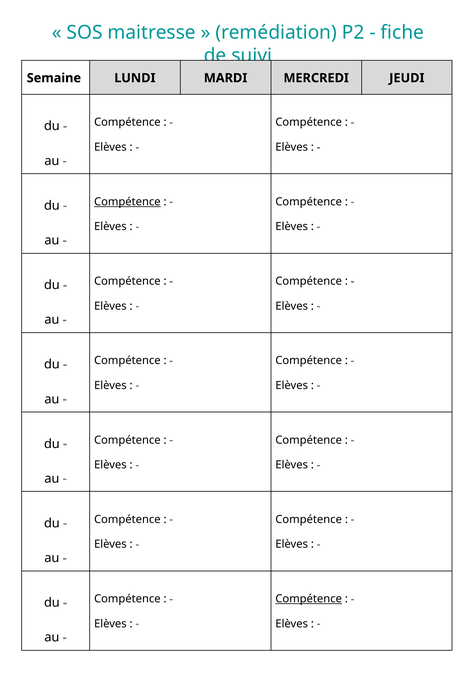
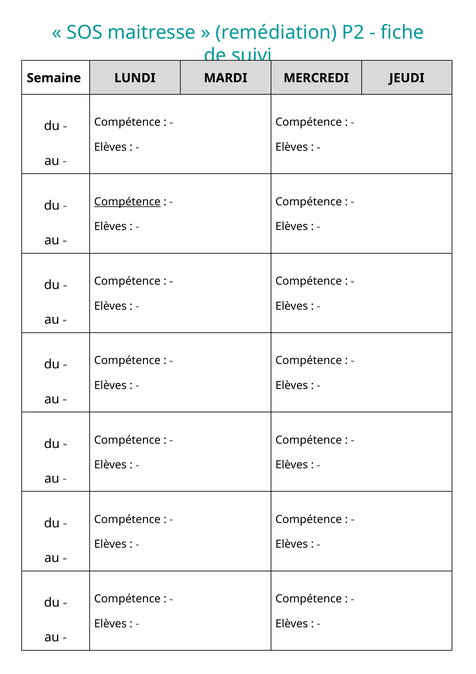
Compétence underline: present -> none (309, 598)
